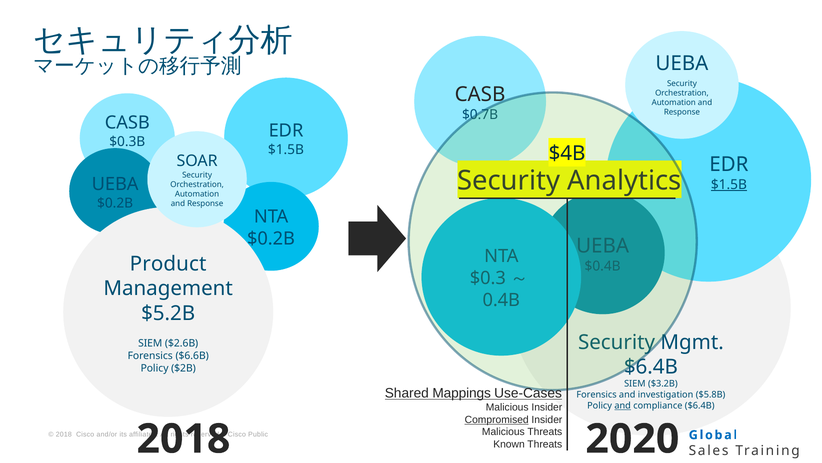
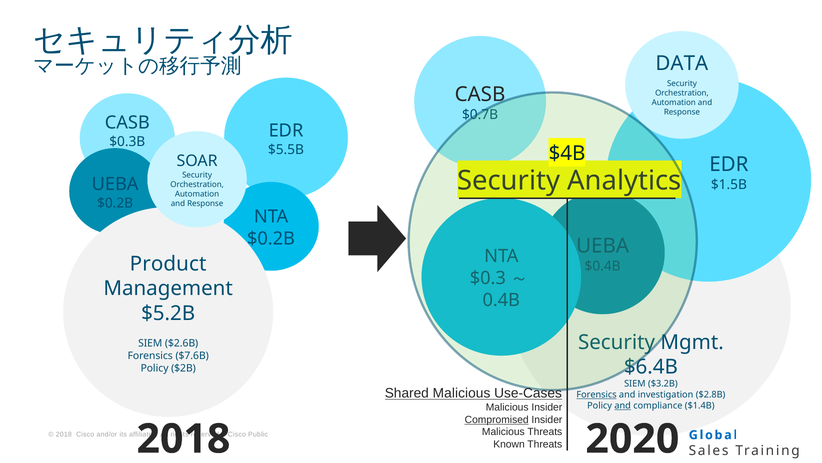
UEBA: UEBA -> DATA (682, 63)
$1.5B: $1.5B -> $5.5B (286, 150)
$1.5B underline: present -> none (729, 184)
$6.6B: $6.6B -> $7.6B (192, 355)
Shared Mappings: Mappings -> Malicious (462, 393)
Forensics underline: none -> present (597, 394)
$5.8B: $5.8B -> $2.8B (711, 394)
compliance $6.4B: $6.4B -> $1.4B (700, 405)
